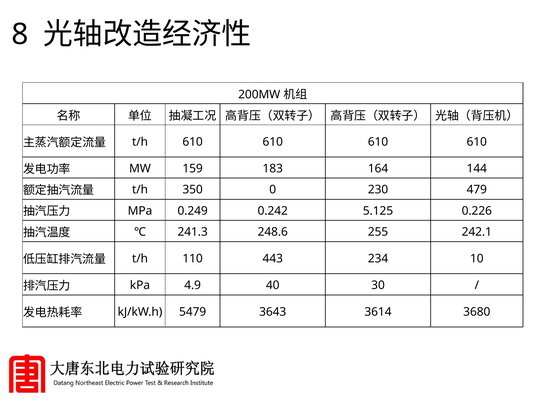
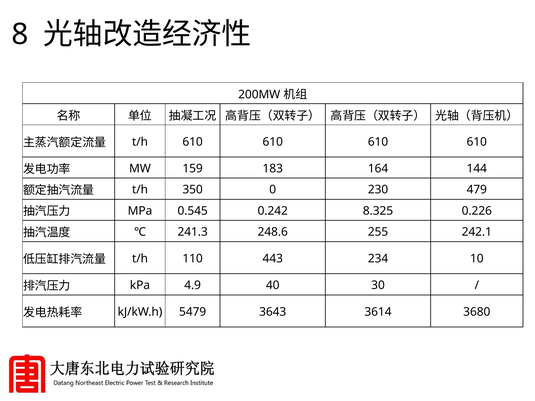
0.249: 0.249 -> 0.545 (193, 211)
5.125: 5.125 -> 8.325 (378, 211)
